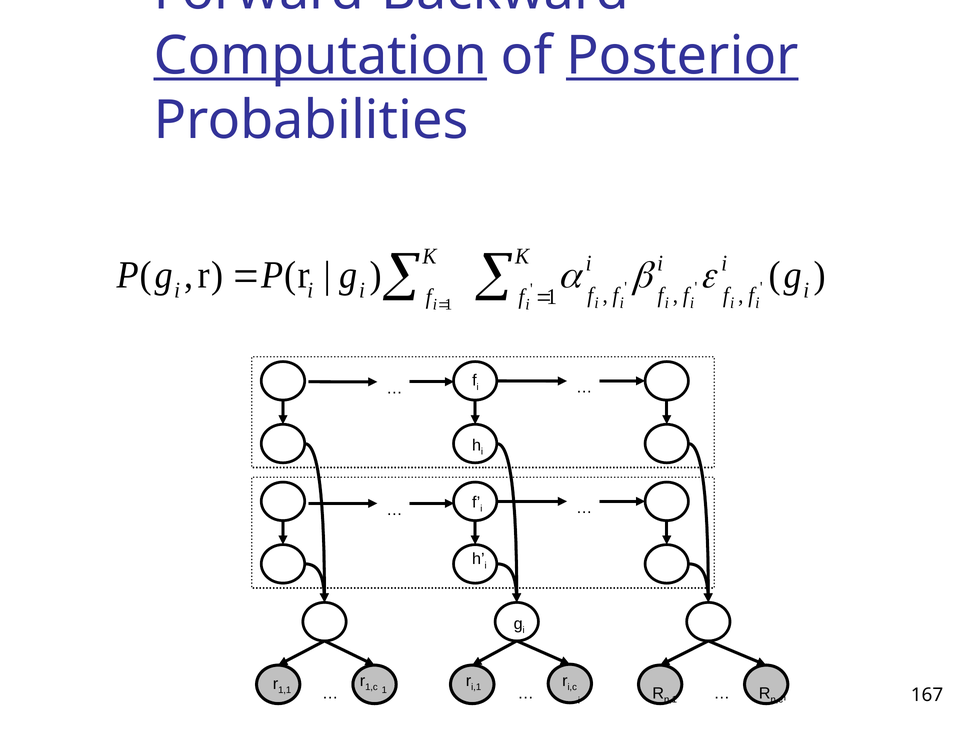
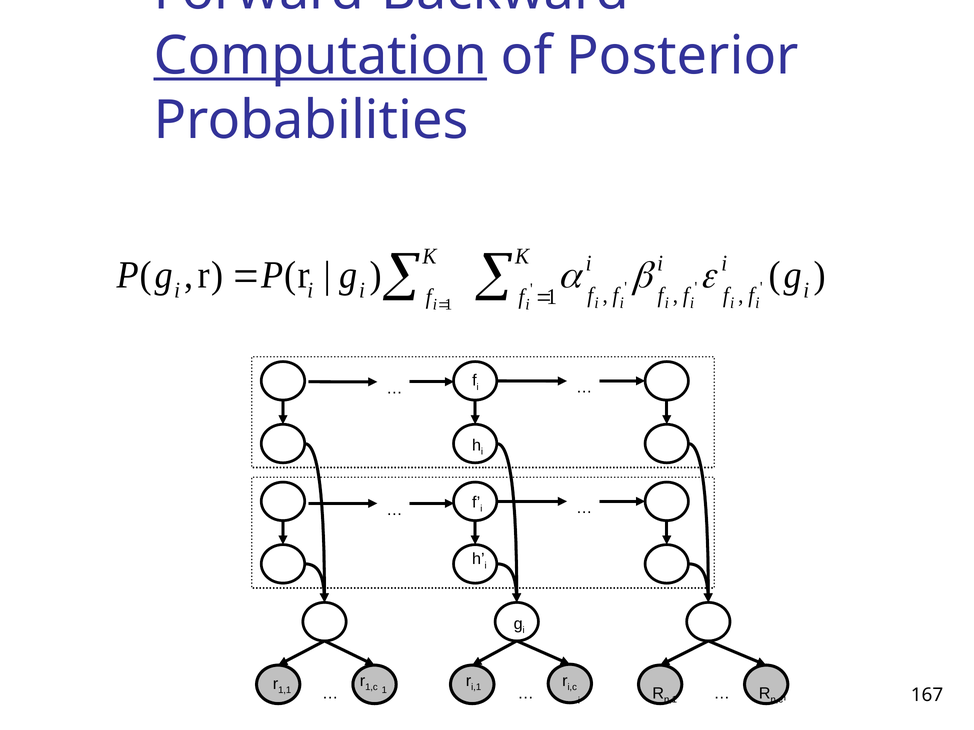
Posterior underline: present -> none (682, 56)
